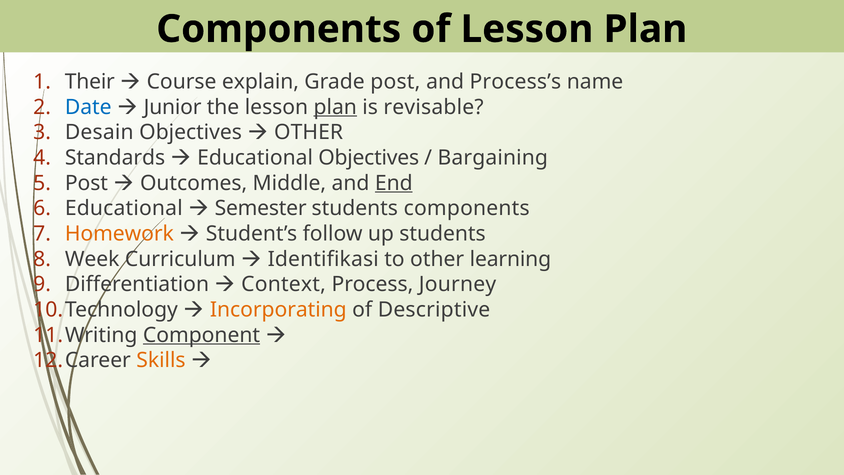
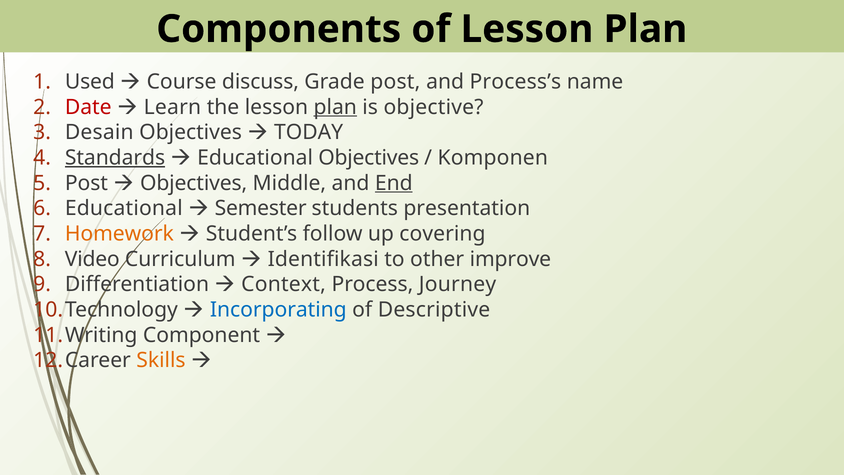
Their: Their -> Used (90, 82)
explain: explain -> discuss (260, 82)
Date colour: blue -> red (88, 107)
Junior: Junior -> Learn (172, 107)
revisable: revisable -> objective (434, 107)
OTHER: OTHER -> TODAY (309, 132)
Standards underline: none -> present (115, 158)
Bargaining: Bargaining -> Komponen (493, 158)
Outcomes: Outcomes -> Objectives (194, 183)
students components: components -> presentation (467, 208)
up students: students -> covering (442, 234)
Week: Week -> Video (92, 259)
learning: learning -> improve (510, 259)
Incorporating colour: orange -> blue (278, 310)
Component underline: present -> none (201, 335)
